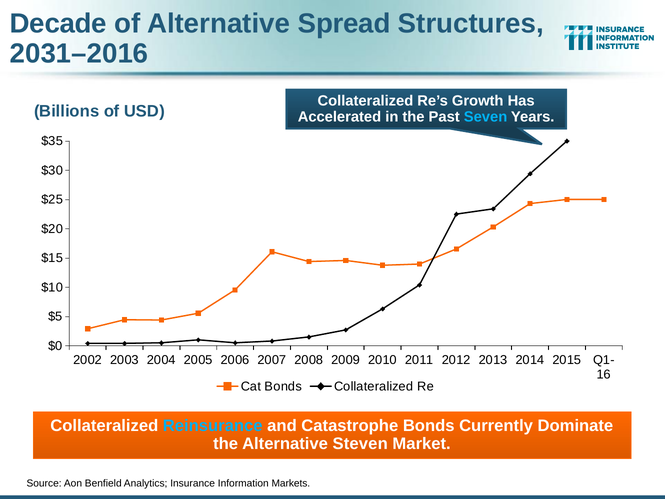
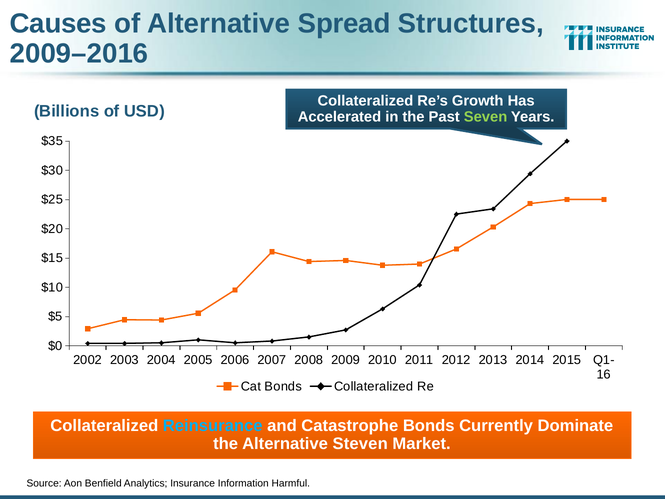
Decade: Decade -> Causes (58, 24)
2031–2016: 2031–2016 -> 2009–2016 (79, 54)
Seven colour: light blue -> light green (486, 117)
Markets: Markets -> Harmful (291, 483)
